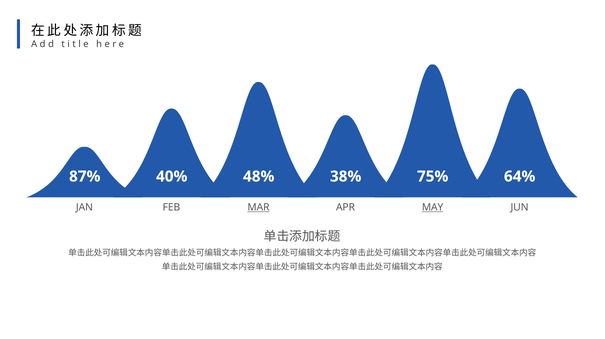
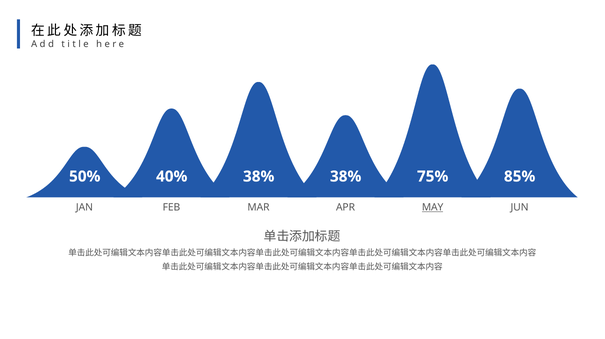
87%: 87% -> 50% (85, 176)
40% 48%: 48% -> 38% (259, 176)
64%: 64% -> 85% (520, 176)
MAR underline: present -> none (259, 207)
